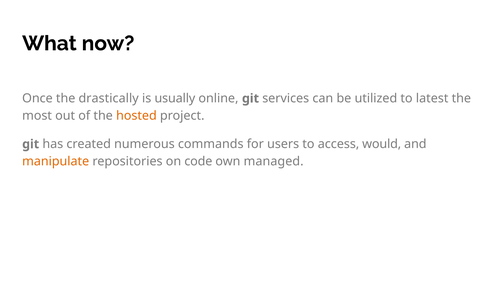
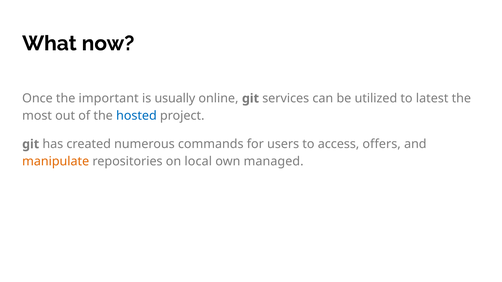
drastically: drastically -> important (109, 99)
hosted colour: orange -> blue (136, 116)
would: would -> offers (382, 144)
code: code -> local (198, 162)
